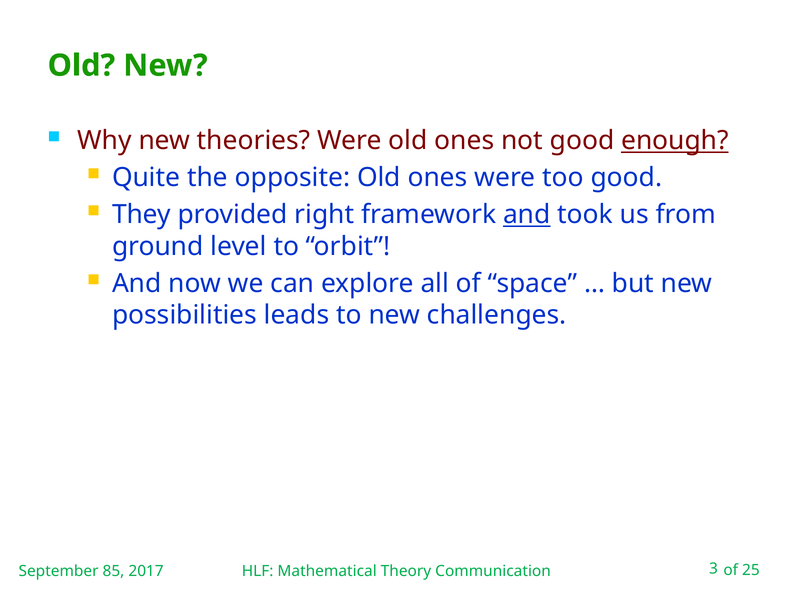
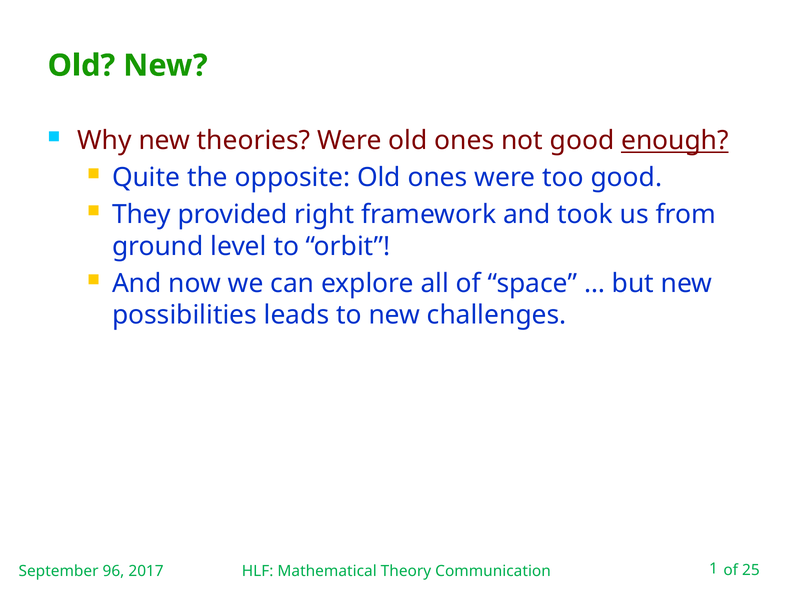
and underline: present -> none (527, 215)
85: 85 -> 96 (113, 571)
3: 3 -> 1 (713, 568)
